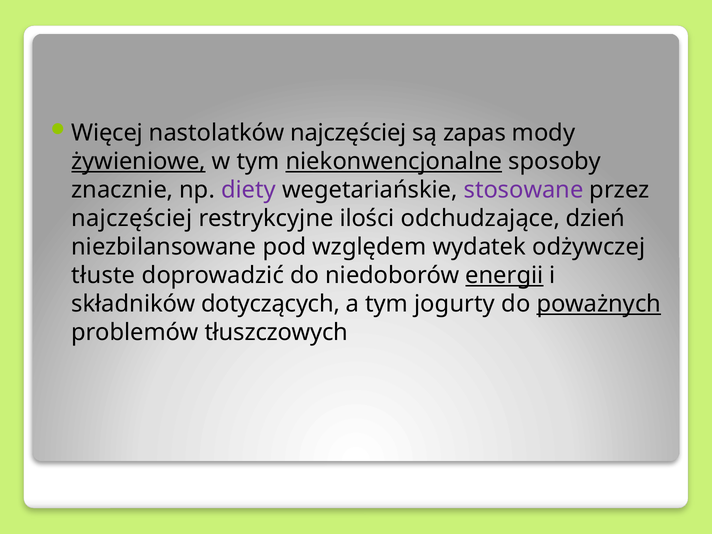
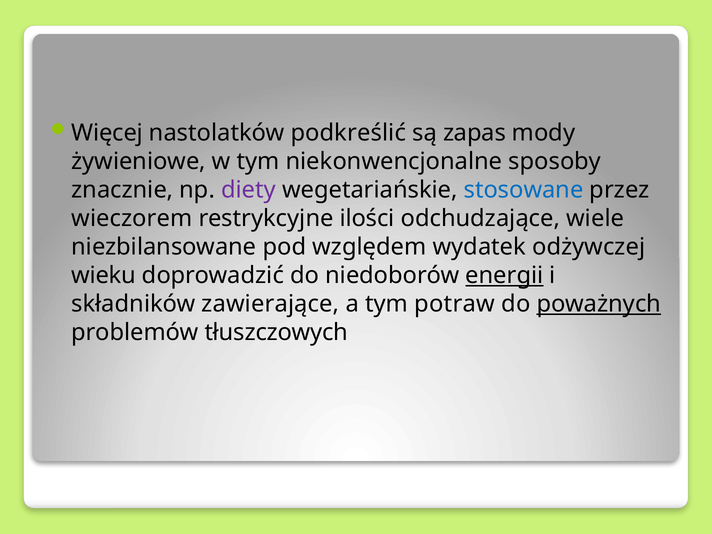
nastolatków najczęściej: najczęściej -> podkreślić (348, 133)
żywieniowe underline: present -> none (139, 162)
niekonwencjonalne underline: present -> none (394, 162)
stosowane colour: purple -> blue (524, 190)
najczęściej: najczęściej -> wieczorem (132, 218)
dzień: dzień -> wiele (595, 218)
tłuste: tłuste -> wieku (104, 275)
dotyczących: dotyczących -> zawierające (270, 304)
jogurty: jogurty -> potraw (455, 304)
